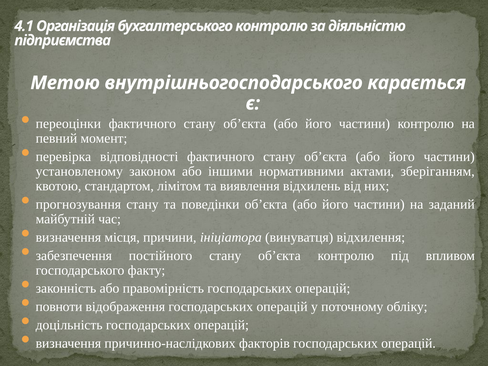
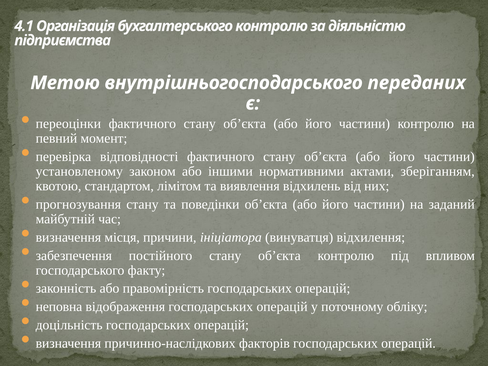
карається: карається -> переданих (417, 83)
повноти: повноти -> неповна (59, 307)
